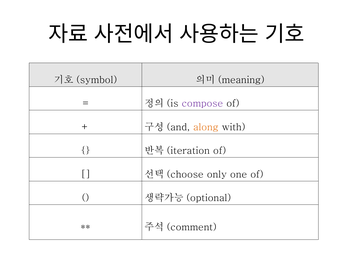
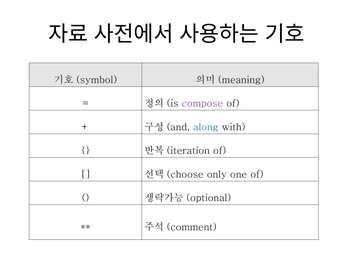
along colour: orange -> blue (206, 127)
